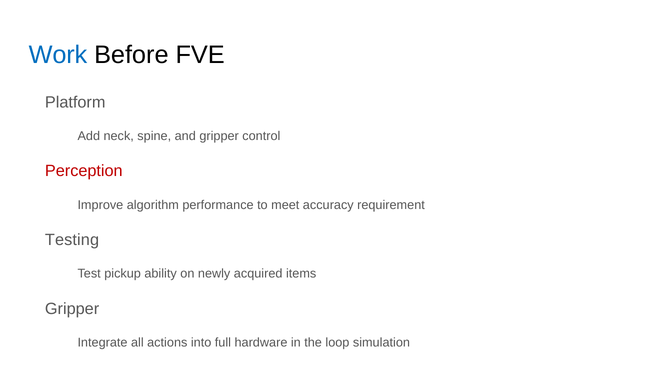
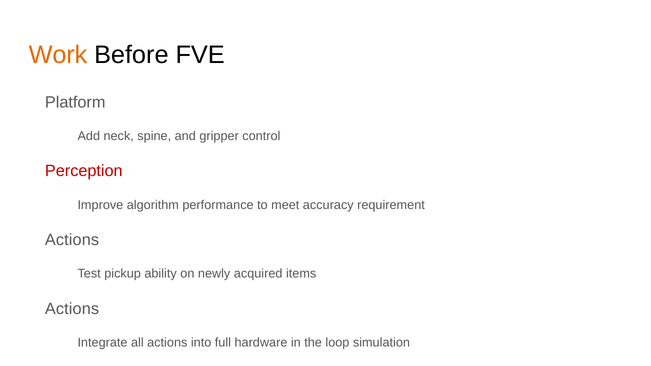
Work colour: blue -> orange (58, 55)
Testing: Testing -> Actions (72, 240)
Gripper: Gripper -> Actions (72, 309)
